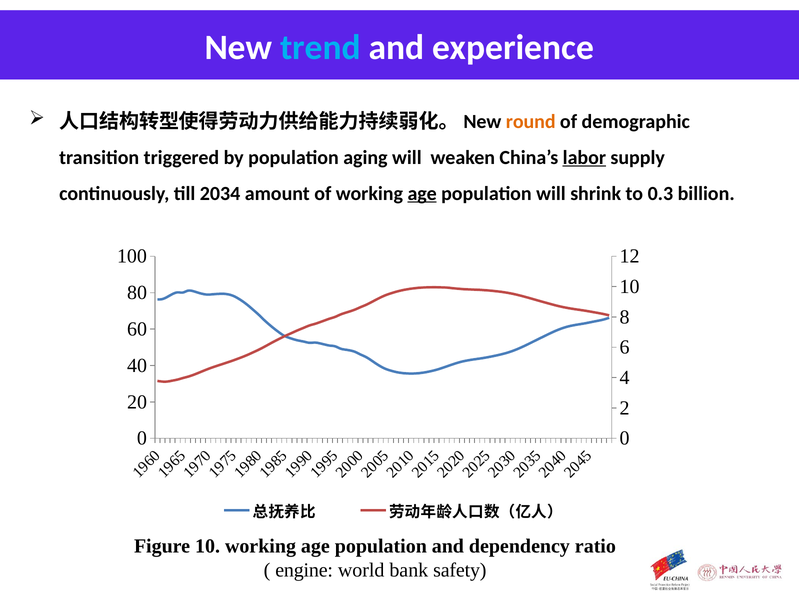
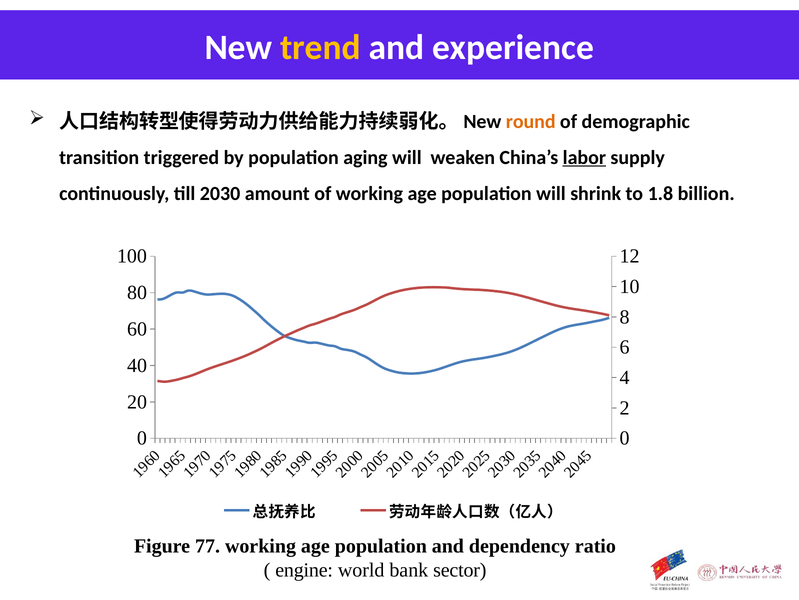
trend colour: light blue -> yellow (320, 47)
2034: 2034 -> 2030 (220, 193)
age underline: present -> none (422, 193)
0.3: 0.3 -> 1.8 (660, 193)
Figure 10: 10 -> 77 (208, 545)
safety: safety -> sector (460, 569)
